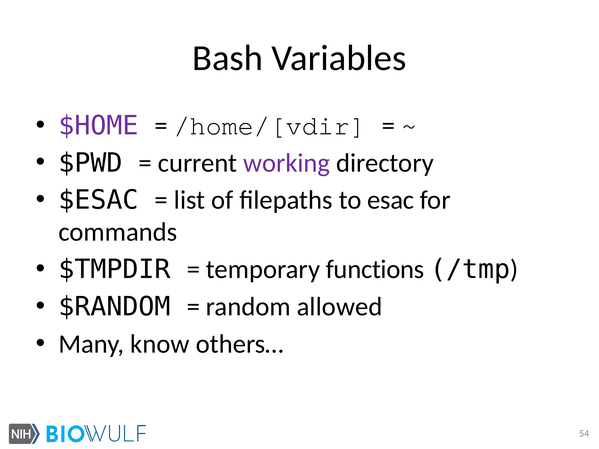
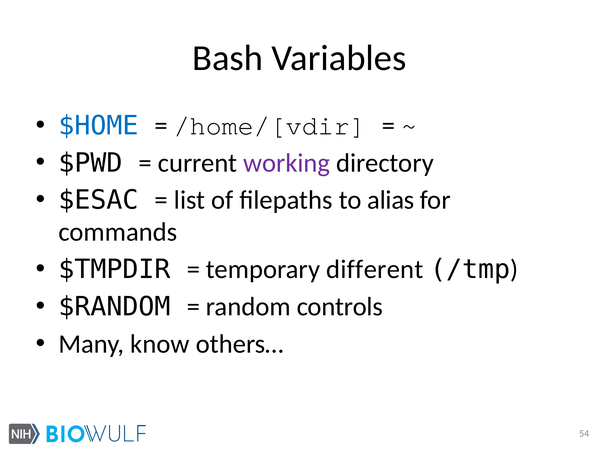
$HOME colour: purple -> blue (98, 126)
esac: esac -> alias (391, 200)
functions: functions -> different (375, 270)
allowed: allowed -> controls (340, 307)
